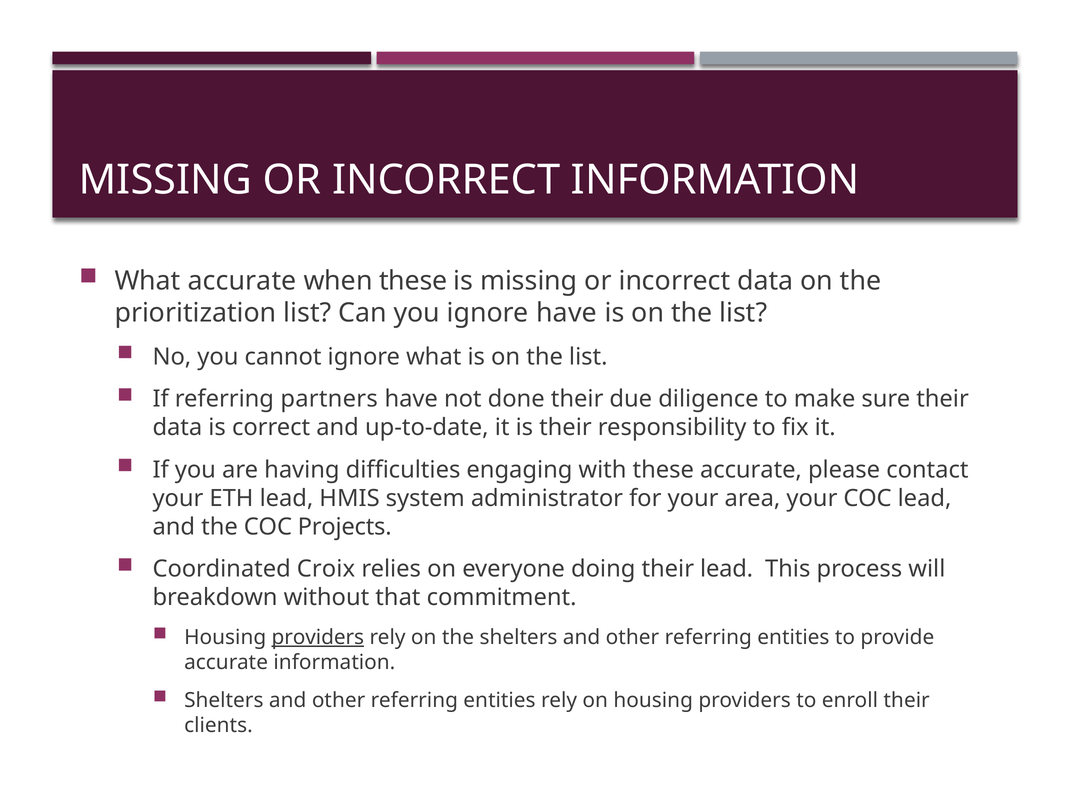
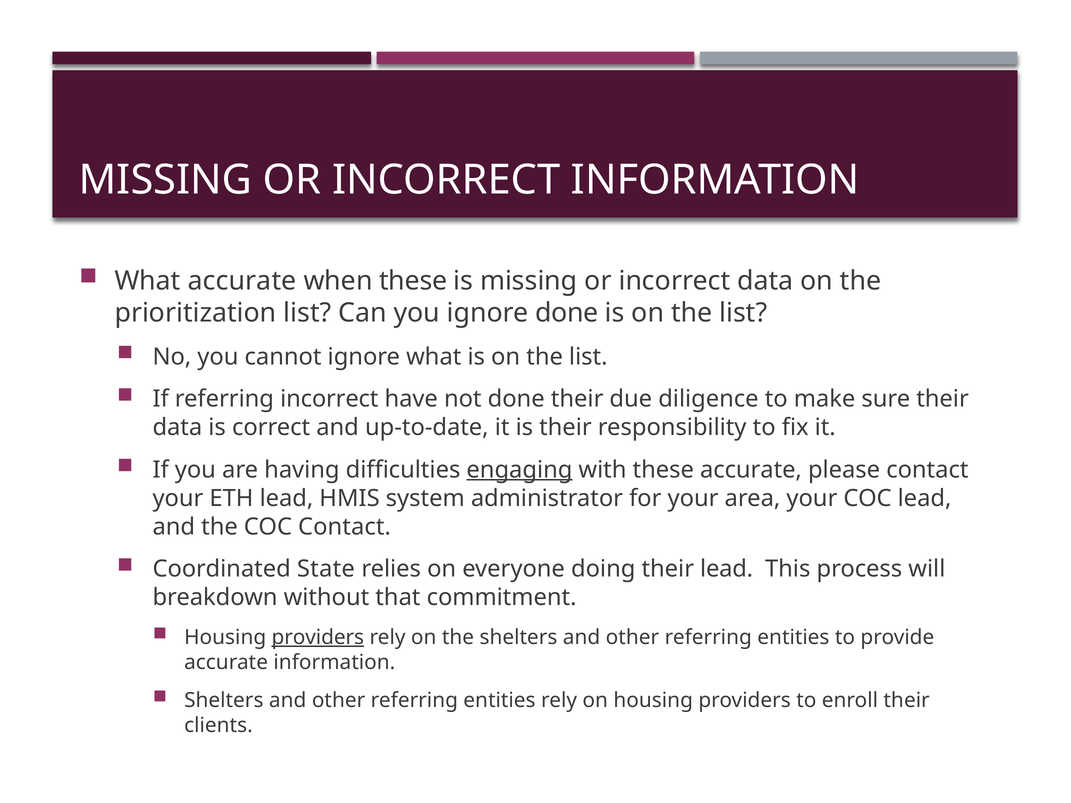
ignore have: have -> done (567, 313)
referring partners: partners -> incorrect (329, 399)
engaging underline: none -> present (519, 470)
COC Projects: Projects -> Contact (344, 527)
Croix: Croix -> State (326, 569)
